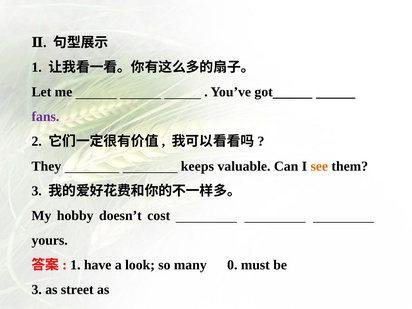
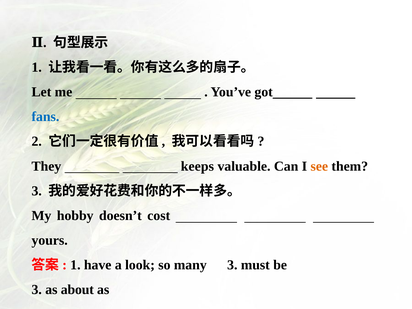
fans colour: purple -> blue (45, 117)
many 0: 0 -> 3 (232, 265)
street: street -> about (77, 290)
